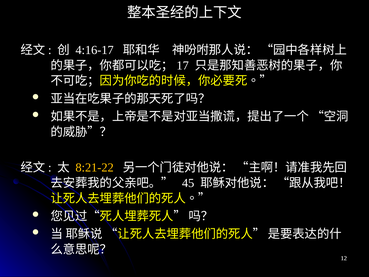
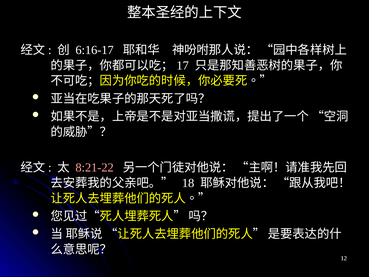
4:16-17: 4:16-17 -> 6:16-17 (95, 50)
8:21-22 colour: yellow -> pink (95, 168)
45: 45 -> 18 (188, 183)
